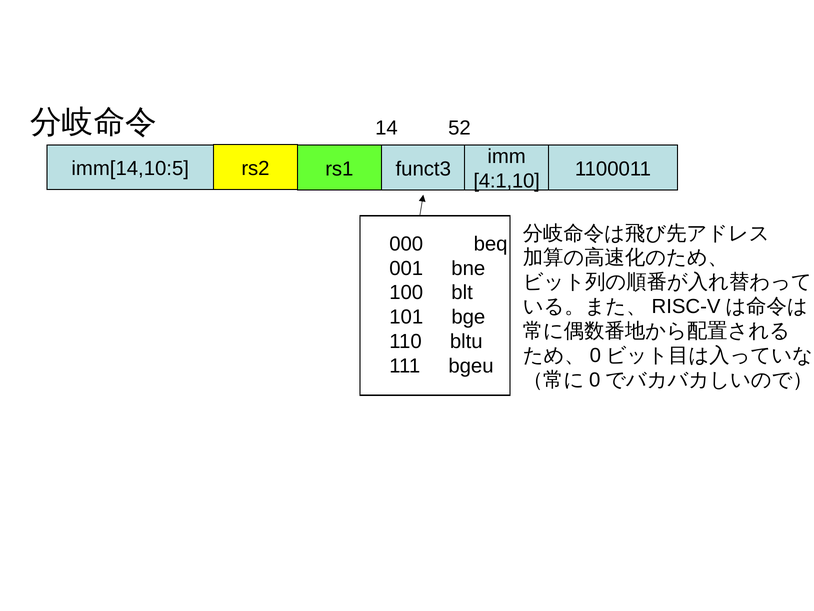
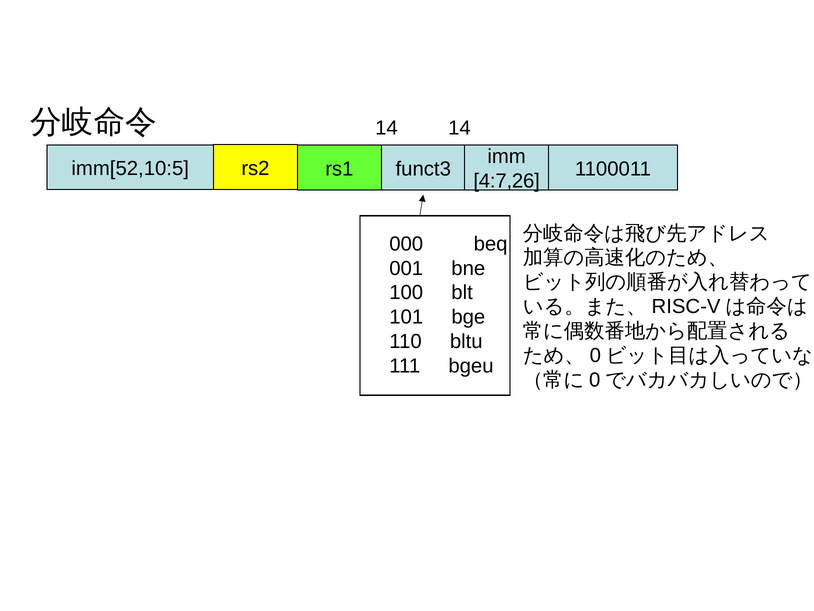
14 52: 52 -> 14 (459, 128)
imm[14,10:5: imm[14,10:5 -> imm[52,10:5 (130, 169)
4:1,10: 4:1,10 -> 4:7,26 (507, 181)
